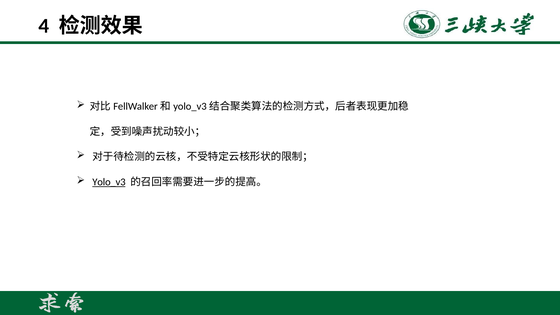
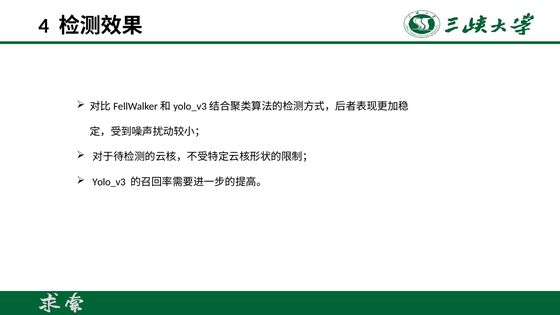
Yolo_v3 underline: present -> none (109, 182)
